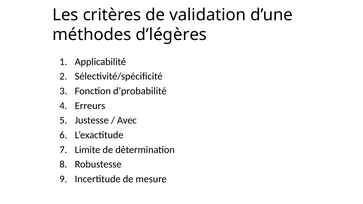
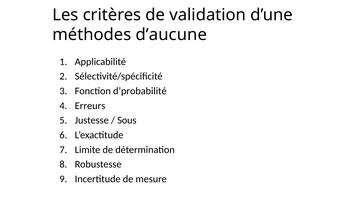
d’légères: d’légères -> d’aucune (171, 35)
Avec: Avec -> Sous (127, 120)
